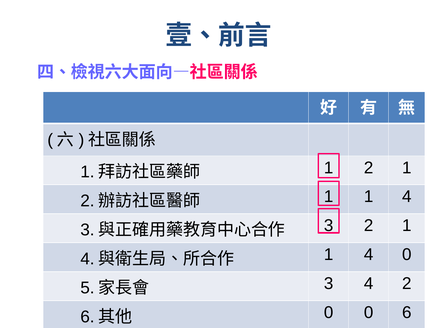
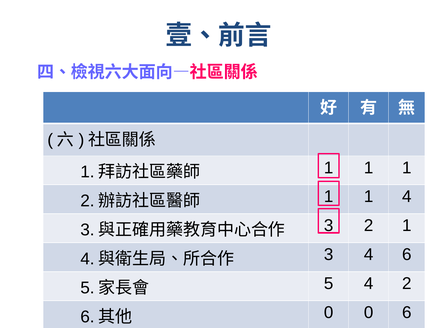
2: 2 -> 1 (369, 168)
1: 1 -> 3 (329, 254)
4 0: 0 -> 6 (407, 254)
3: 3 -> 5 (329, 283)
